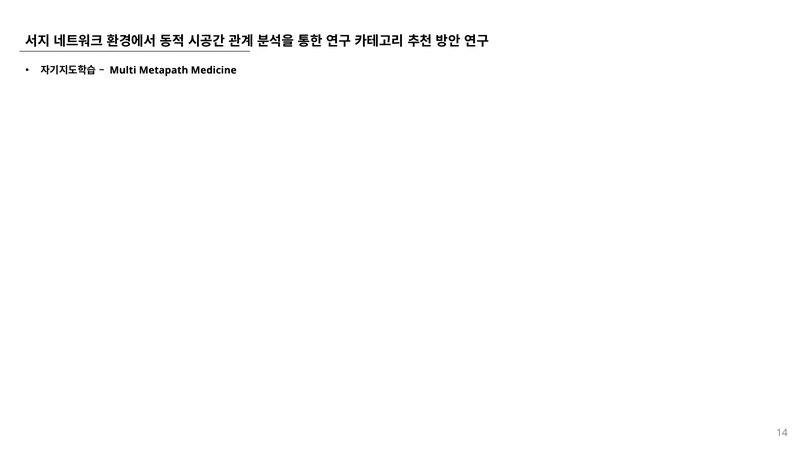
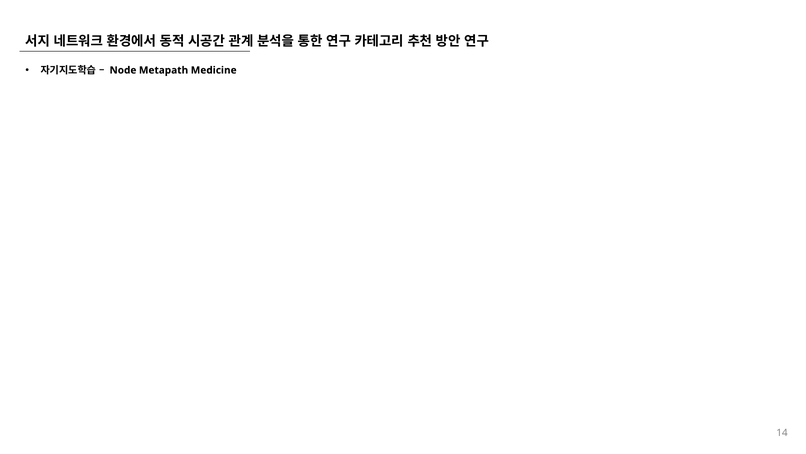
Multi: Multi -> Node (123, 70)
